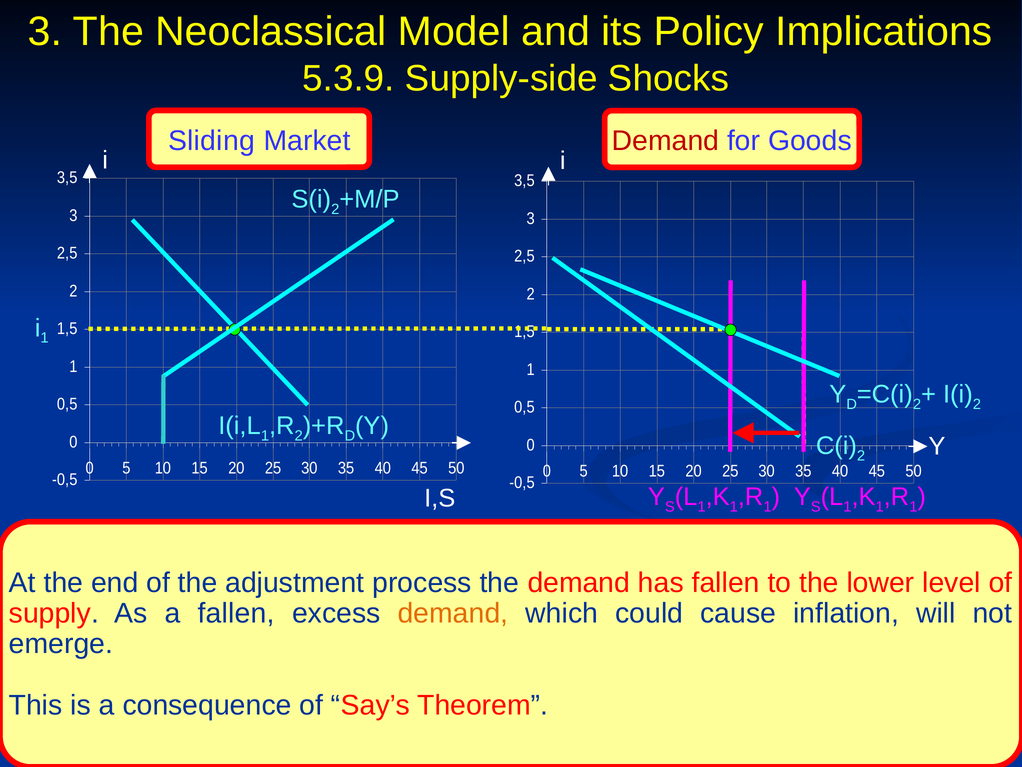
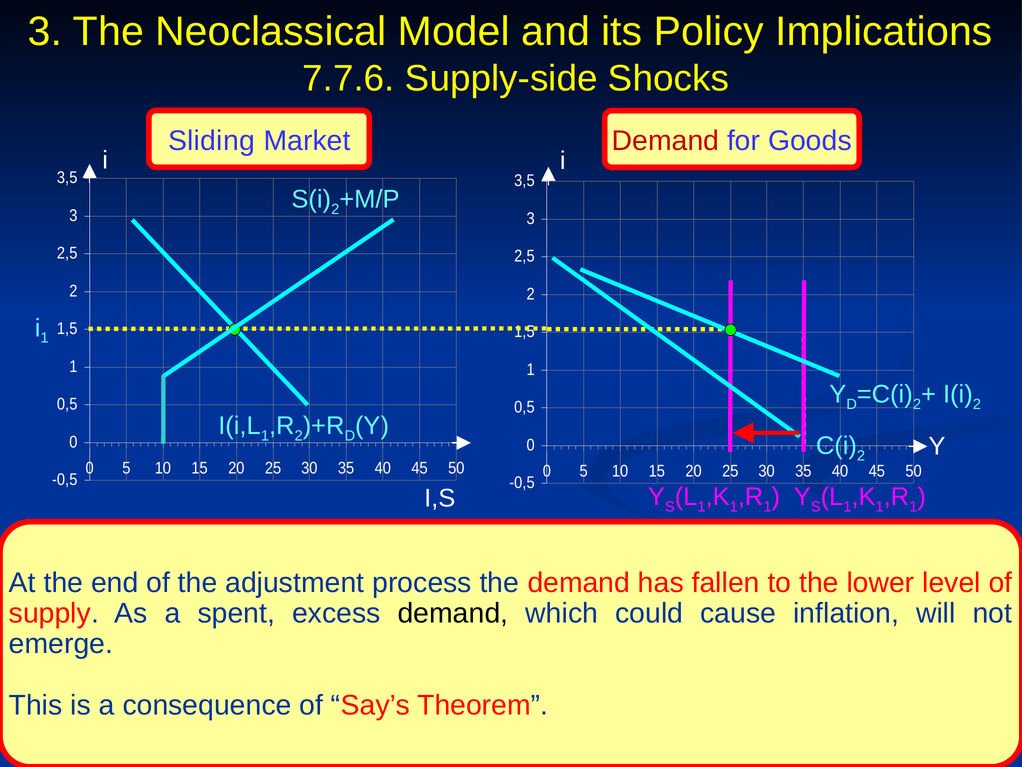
5.3.9: 5.3.9 -> 7.7.6 (348, 78)
a fallen: fallen -> spent (236, 613)
demand colour: orange -> black (453, 613)
